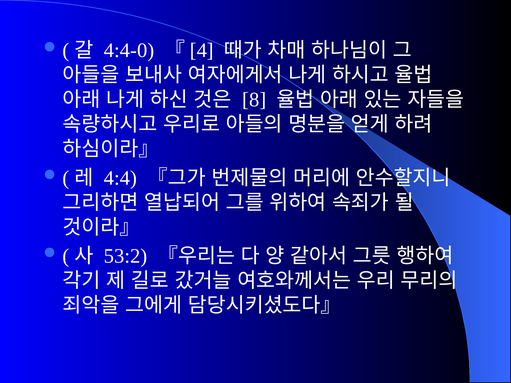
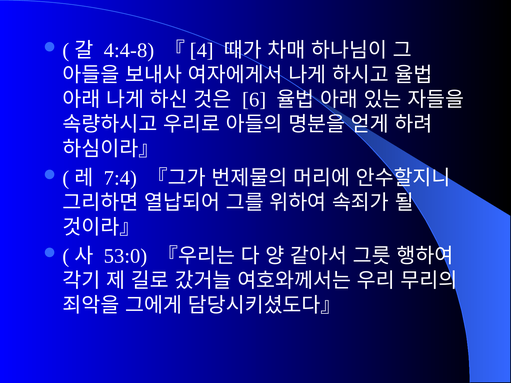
4:4-0: 4:4-0 -> 4:4-8 (129, 50)
8: 8 -> 6 (254, 100)
4:4: 4:4 -> 7:4 (121, 178)
53:2: 53:2 -> 53:0 (126, 256)
